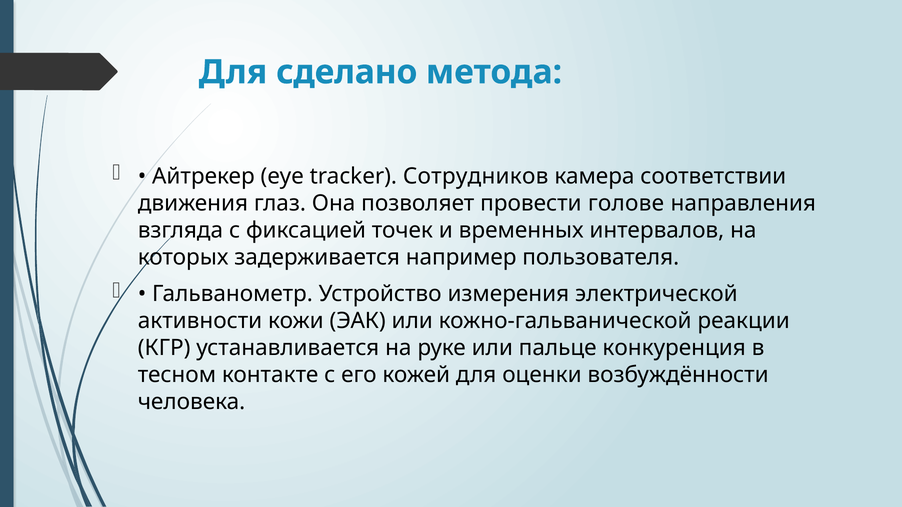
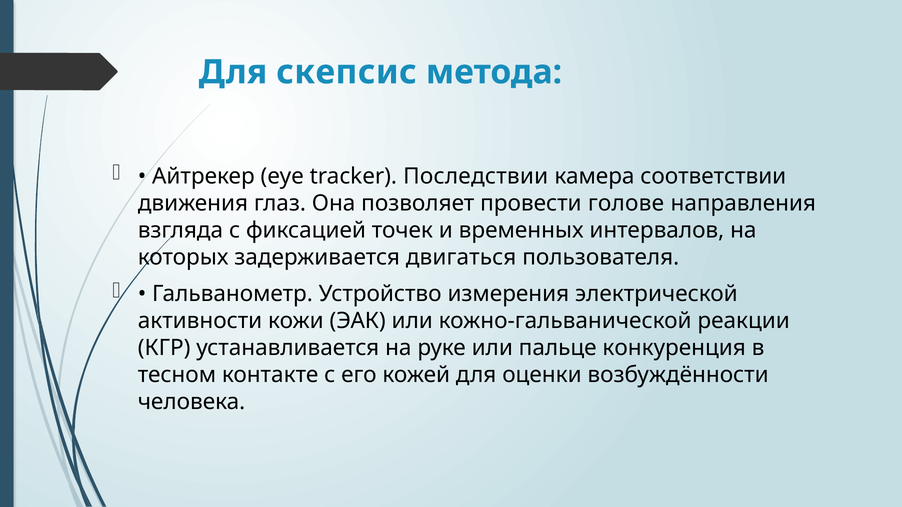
сделано: сделано -> скепсис (346, 72)
Сотрудников: Сотрудников -> Последствии (476, 176)
например: например -> двигаться (461, 258)
